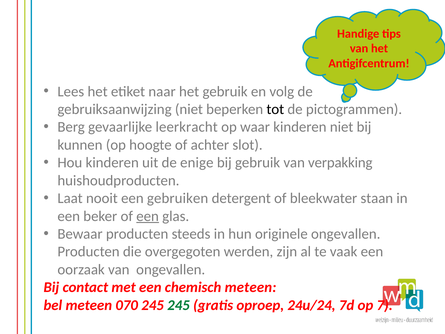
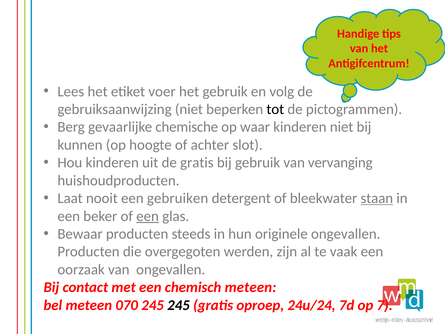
naar: naar -> voer (162, 91)
leerkracht: leerkracht -> chemische (187, 127)
de enige: enige -> gratis (197, 163)
verpakking: verpakking -> vervanging (340, 163)
staan underline: none -> present (377, 198)
245 colour: green -> black (179, 305)
